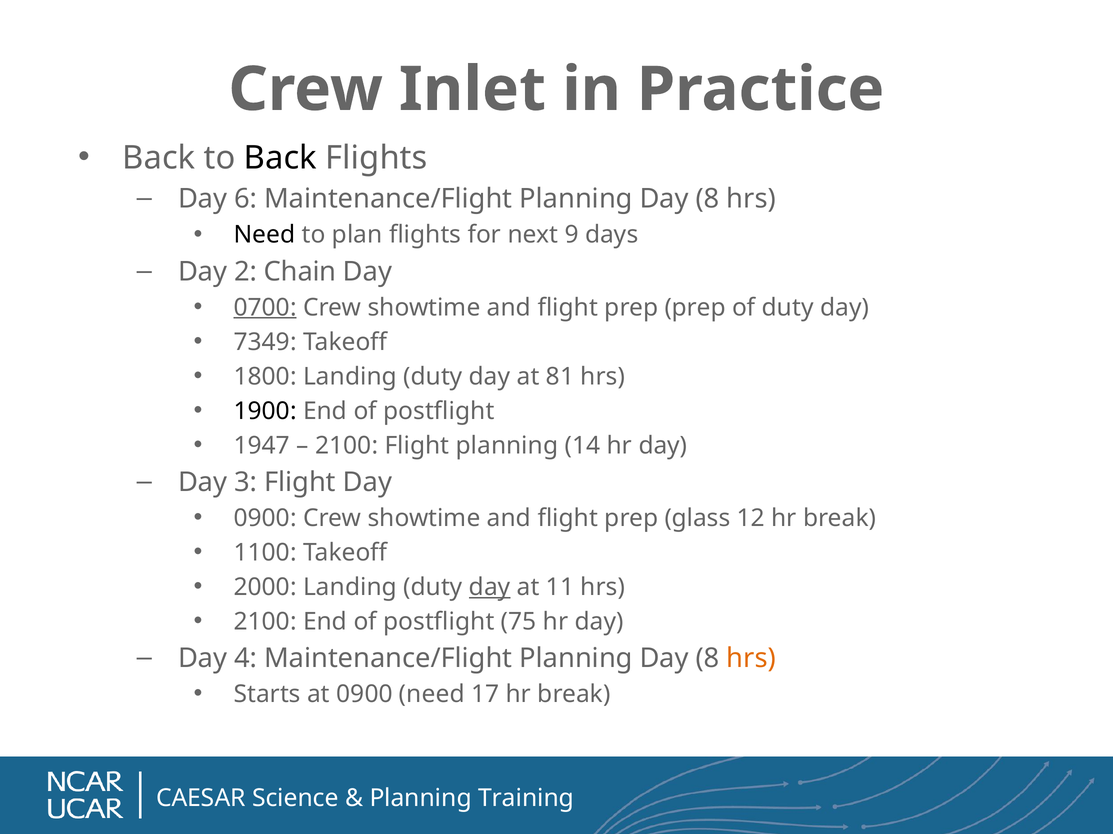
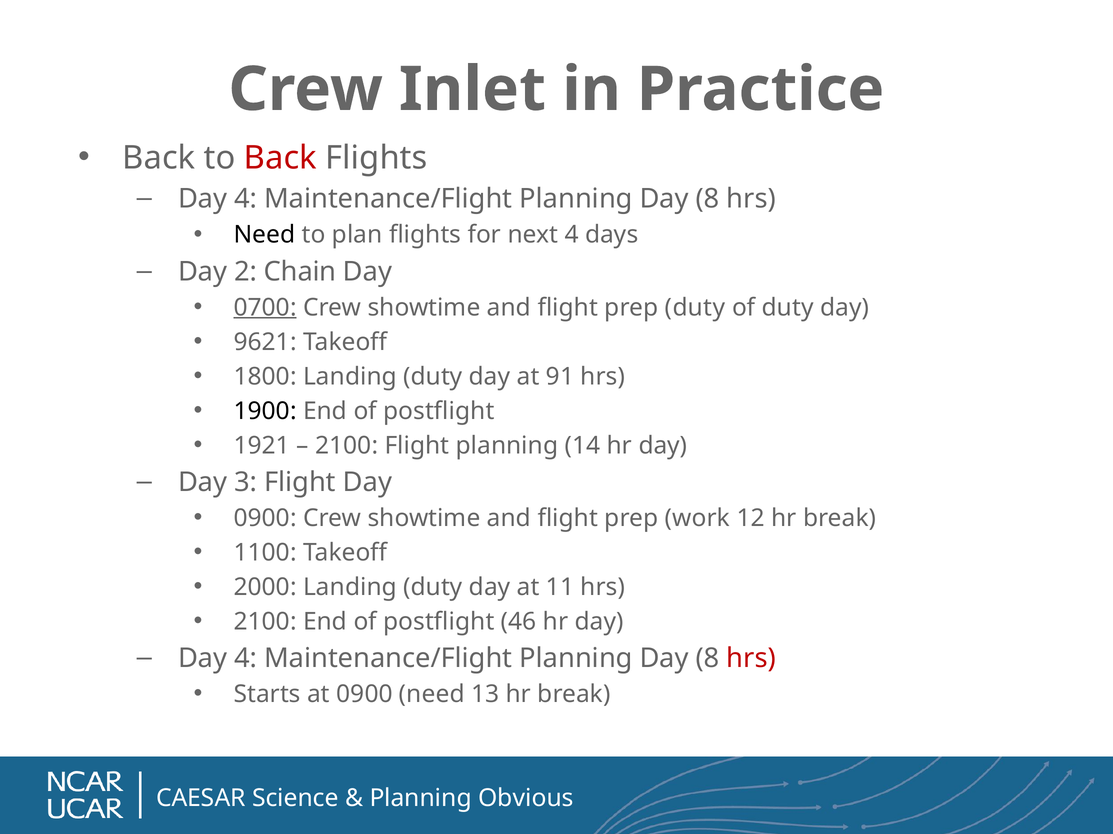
Back colour: black -> red (280, 158)
6: 6 -> 4 (246, 199)
next 9: 9 -> 4 (572, 235)
prep prep: prep -> duty (695, 308)
7349: 7349 -> 9621 (265, 342)
81: 81 -> 91 (560, 377)
1947: 1947 -> 1921 (262, 446)
glass: glass -> work (697, 519)
day underline: present -> none (490, 588)
75: 75 -> 46 (519, 622)
hrs colour: orange -> red (751, 659)
17: 17 -> 13 (485, 695)
Training: Training -> Obvious (526, 799)
